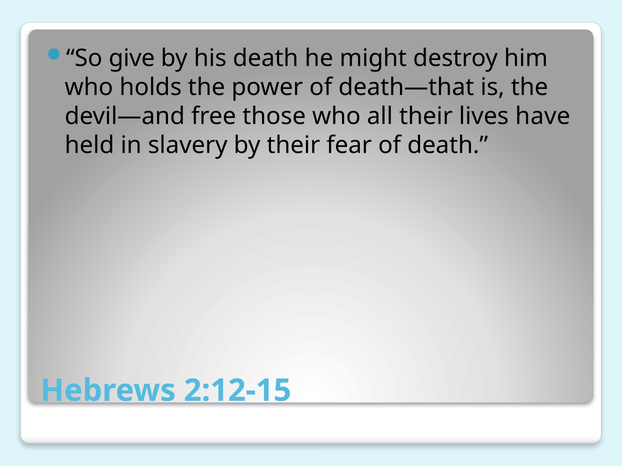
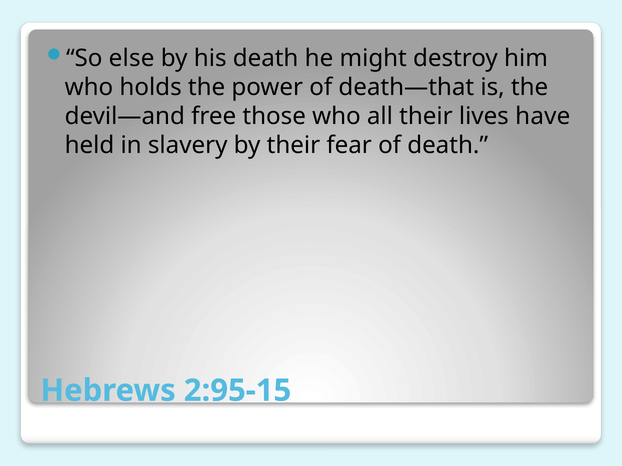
give: give -> else (132, 59)
2:12-15: 2:12-15 -> 2:95-15 (238, 391)
